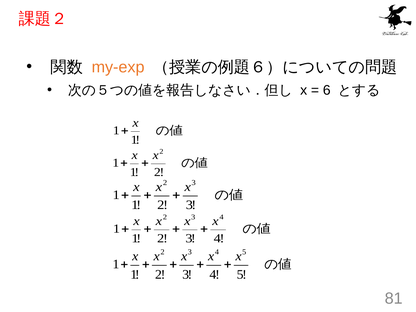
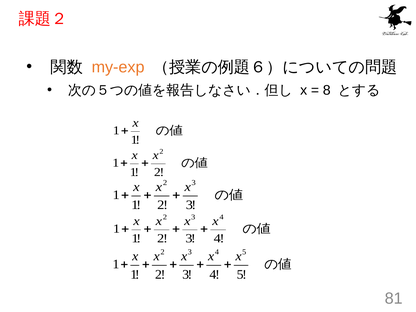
6: 6 -> 8 (327, 90)
